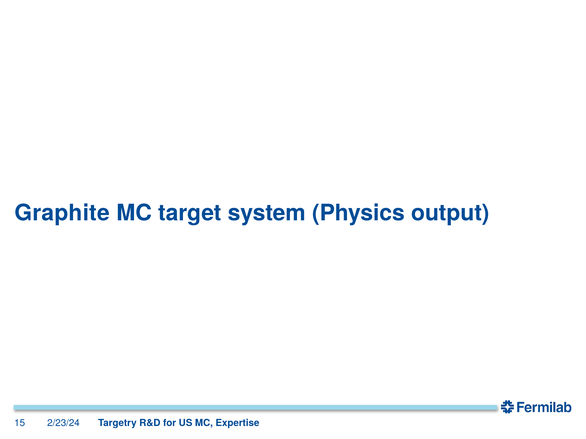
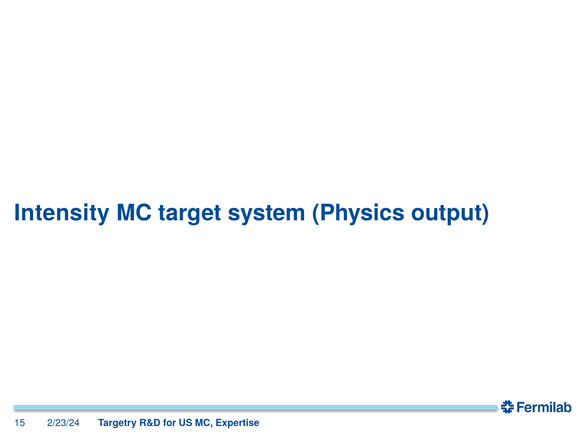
Graphite: Graphite -> Intensity (62, 213)
